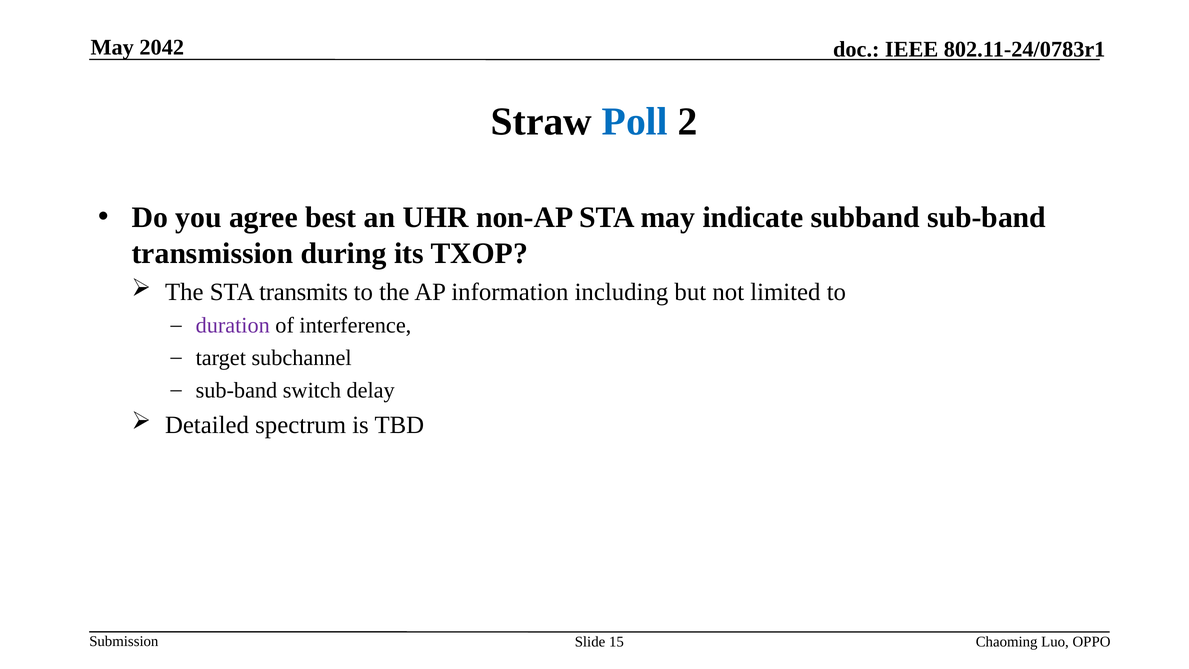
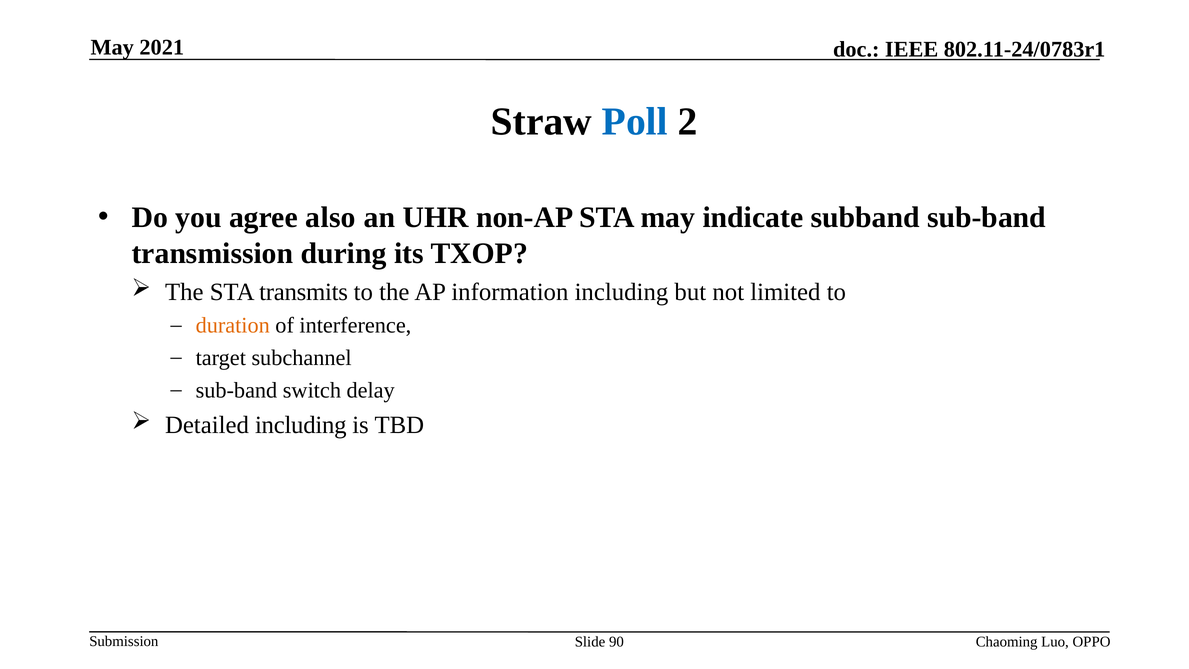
2042: 2042 -> 2021 (162, 47)
best: best -> also (331, 218)
duration colour: purple -> orange (233, 325)
Detailed spectrum: spectrum -> including (301, 425)
15: 15 -> 90 (616, 641)
